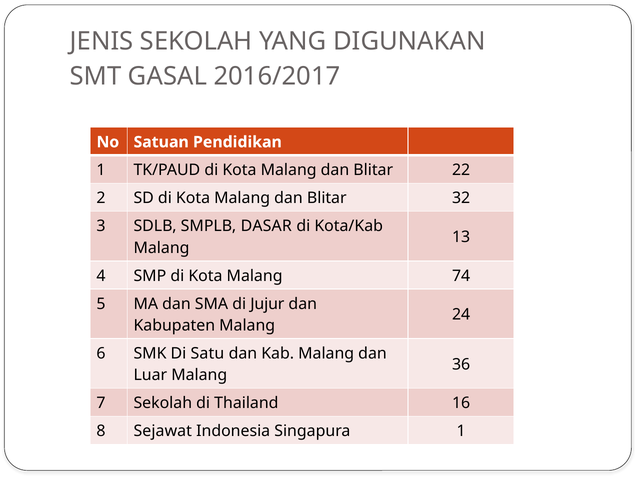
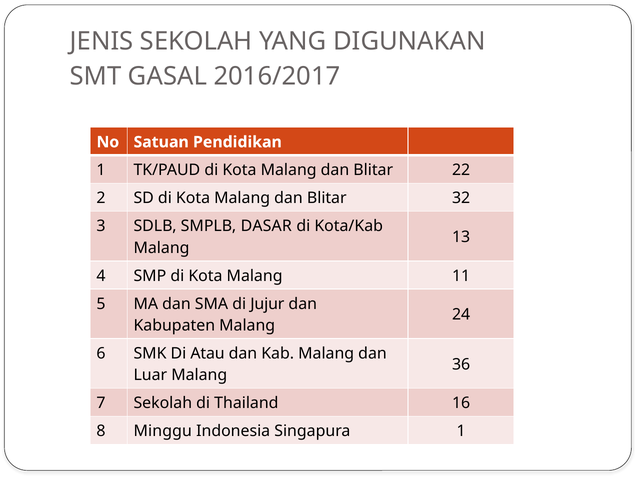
74: 74 -> 11 (461, 276)
Satu: Satu -> Atau (208, 353)
Sejawat: Sejawat -> Minggu (163, 431)
